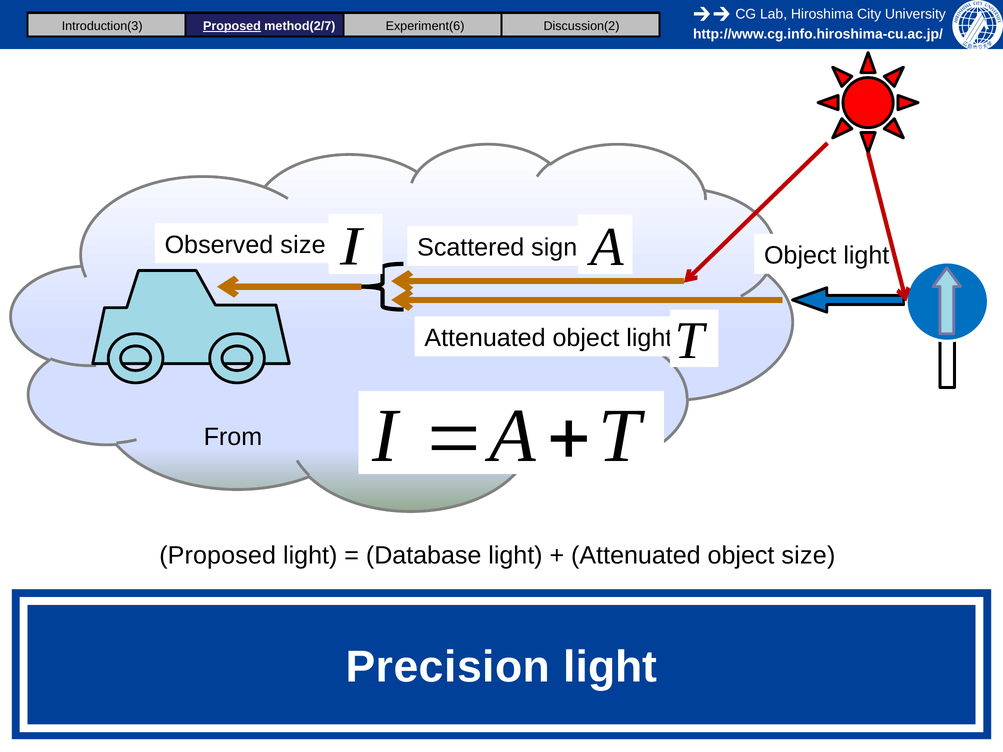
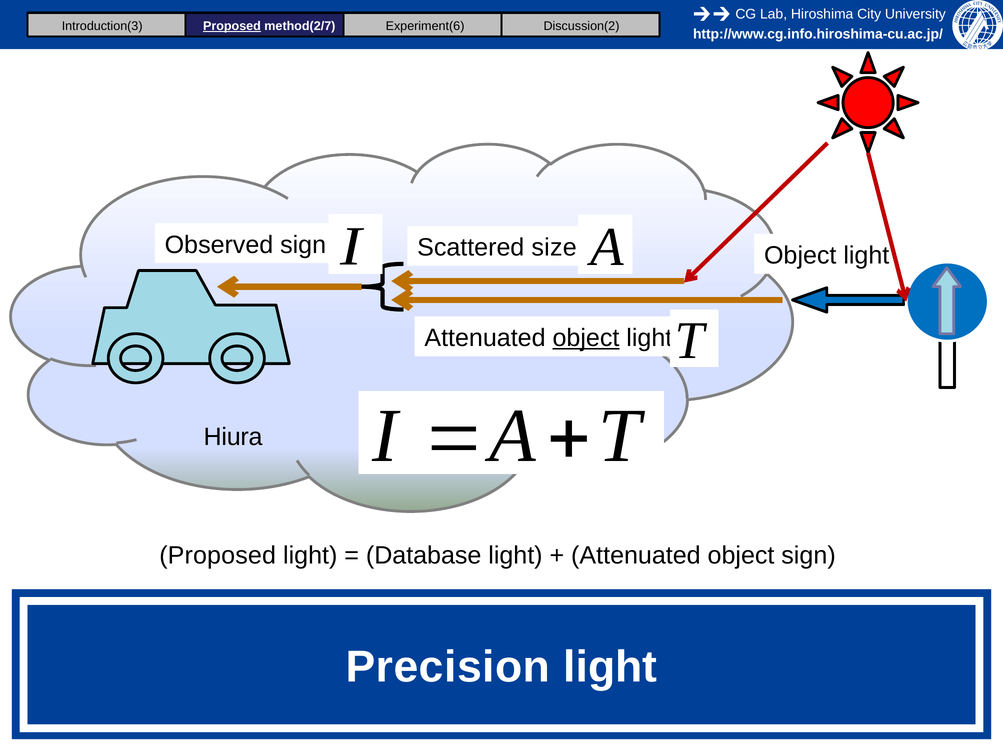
Observed size: size -> sign (303, 245)
sign: sign -> size (554, 248)
object underline: none -> present (586, 338)
From: From -> Hiura (233, 437)
object size: size -> sign (809, 556)
